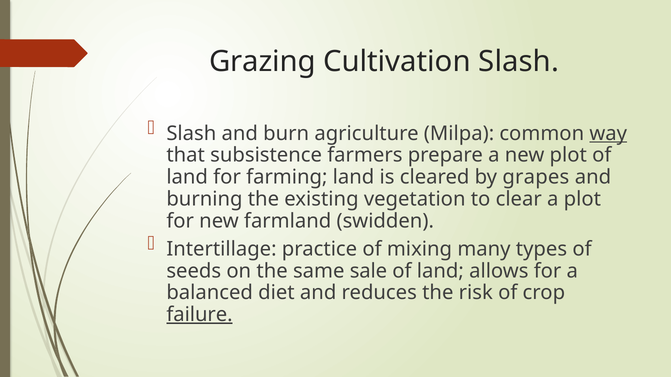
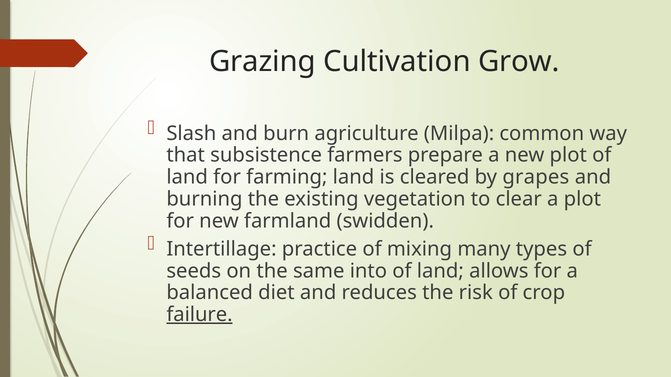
Cultivation Slash: Slash -> Grow (519, 62)
way underline: present -> none (608, 134)
sale: sale -> into (368, 271)
